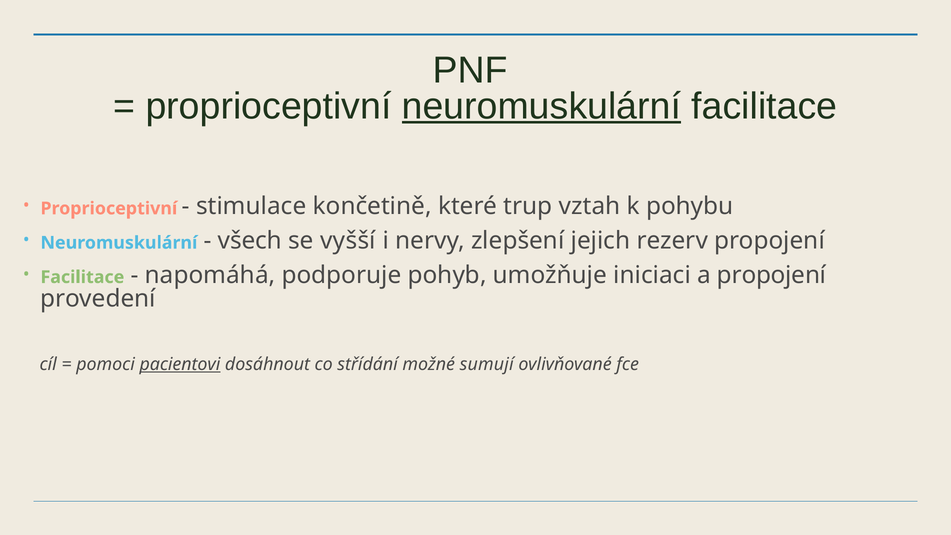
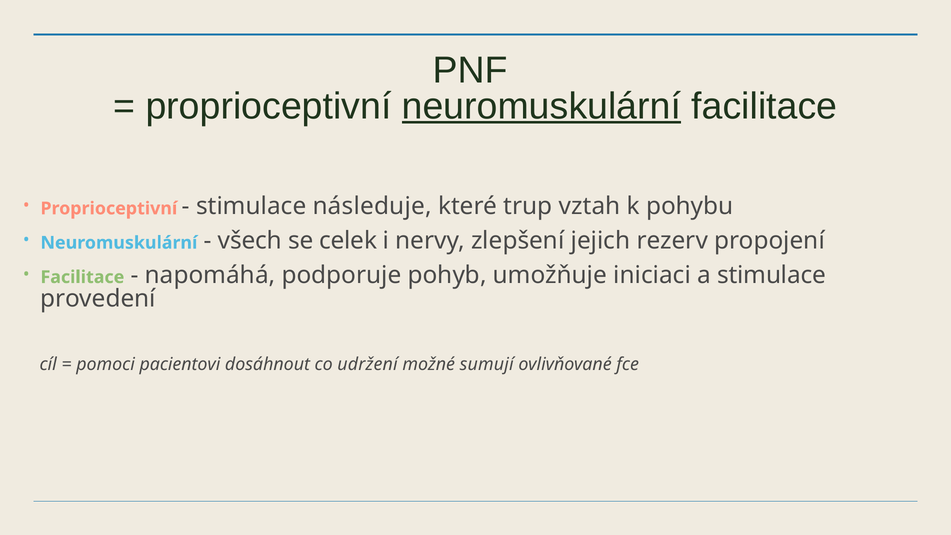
končetině: končetině -> následuje (372, 206)
vyšší: vyšší -> celek (348, 241)
a propojení: propojení -> stimulace (772, 275)
pacientovi underline: present -> none (180, 364)
střídání: střídání -> udržení (368, 364)
